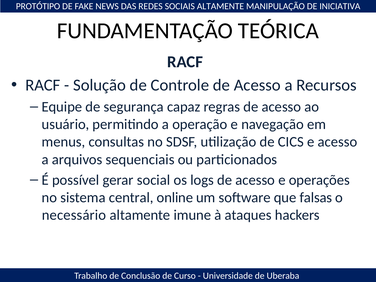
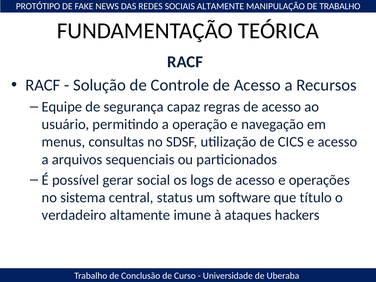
DE INICIATIVA: INICIATIVA -> TRABALHO (340, 6)
online: online -> status (175, 198)
falsas: falsas -> título (316, 198)
necessário: necessário -> verdadeiro (74, 215)
